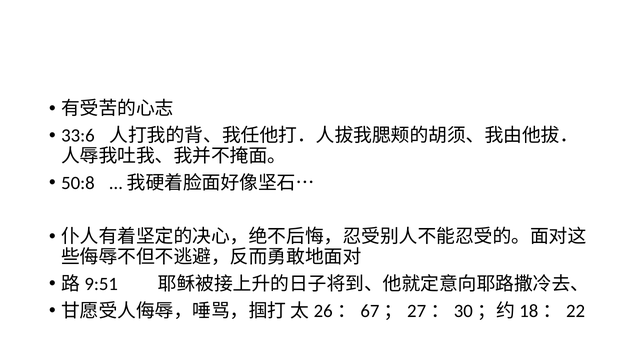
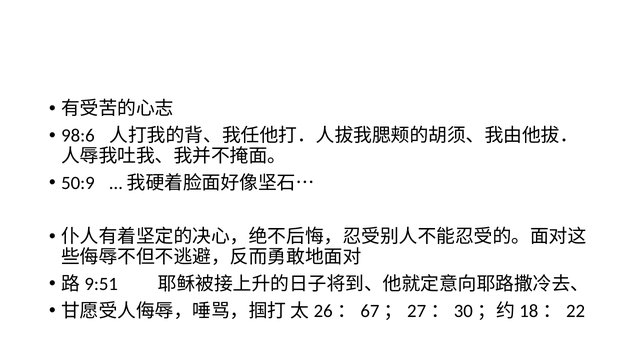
33:6: 33:6 -> 98:6 (78, 136)
50:8: 50:8 -> 50:9 (78, 183)
